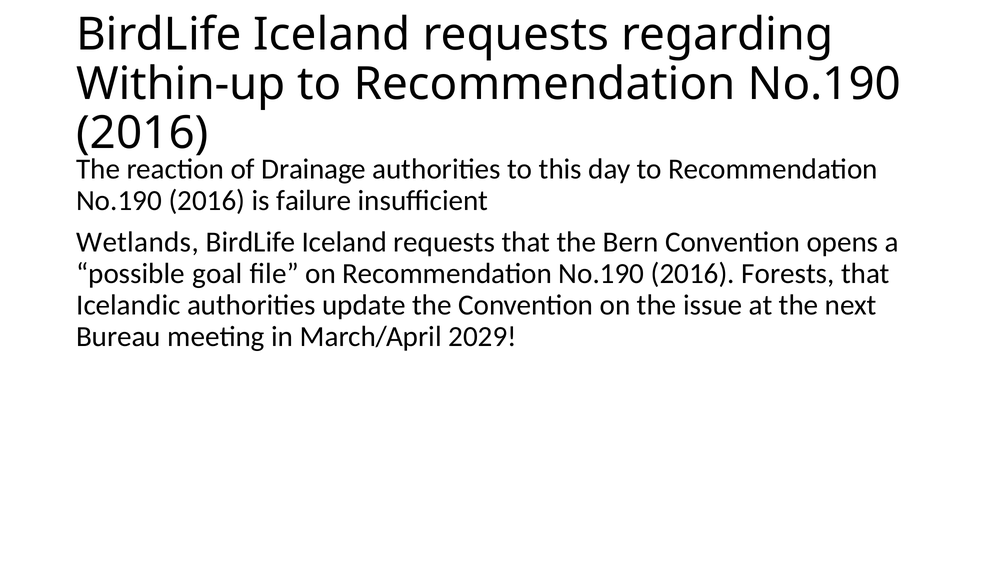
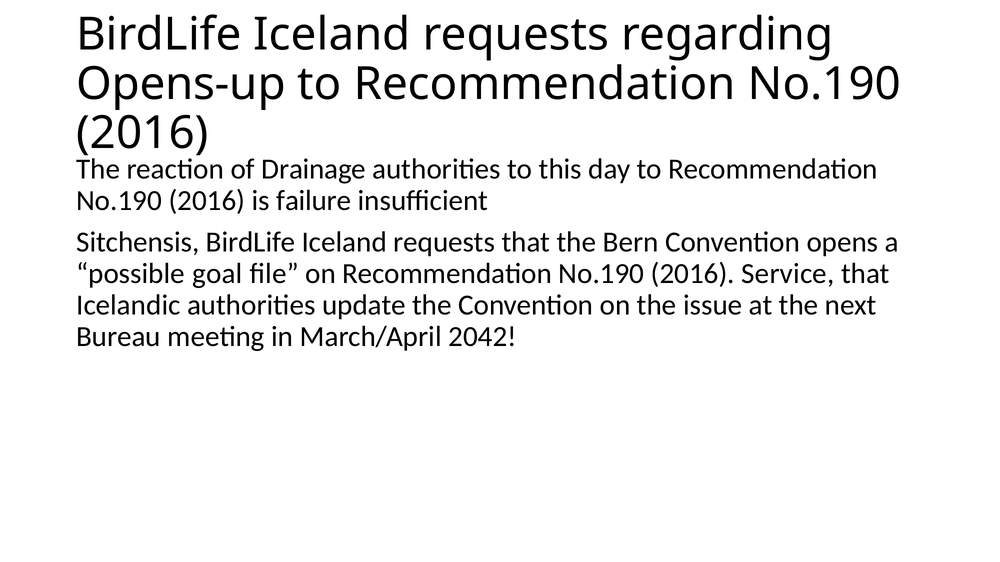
Within-up: Within-up -> Opens-up (181, 84)
Wetlands: Wetlands -> Sitchensis (138, 243)
Forests: Forests -> Service (788, 274)
2029: 2029 -> 2042 (483, 337)
